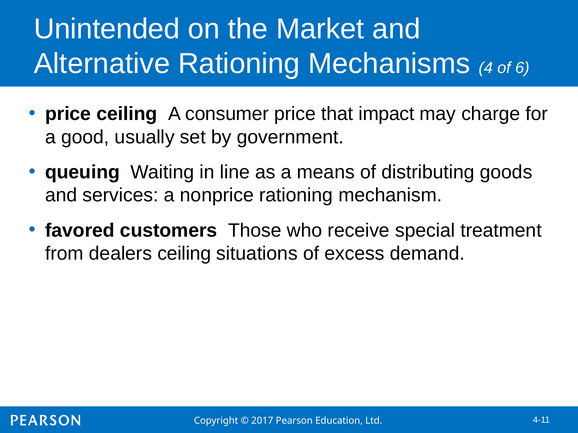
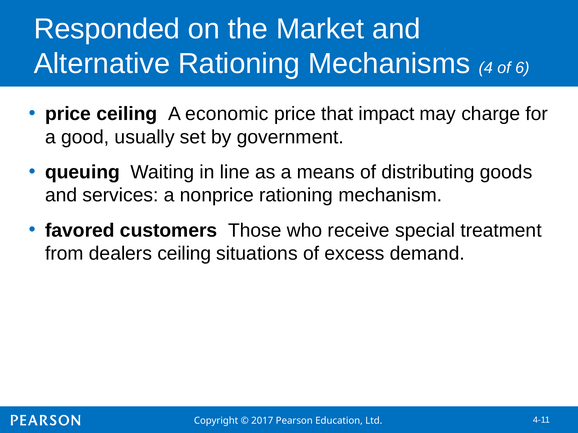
Unintended: Unintended -> Responded (107, 29)
consumer: consumer -> economic (227, 114)
